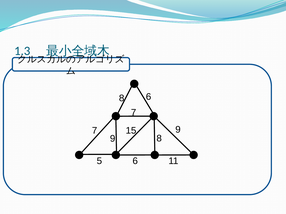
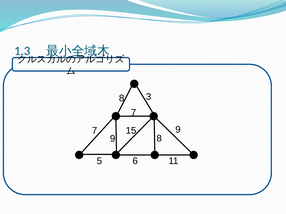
8 6: 6 -> 3 (149, 97)
